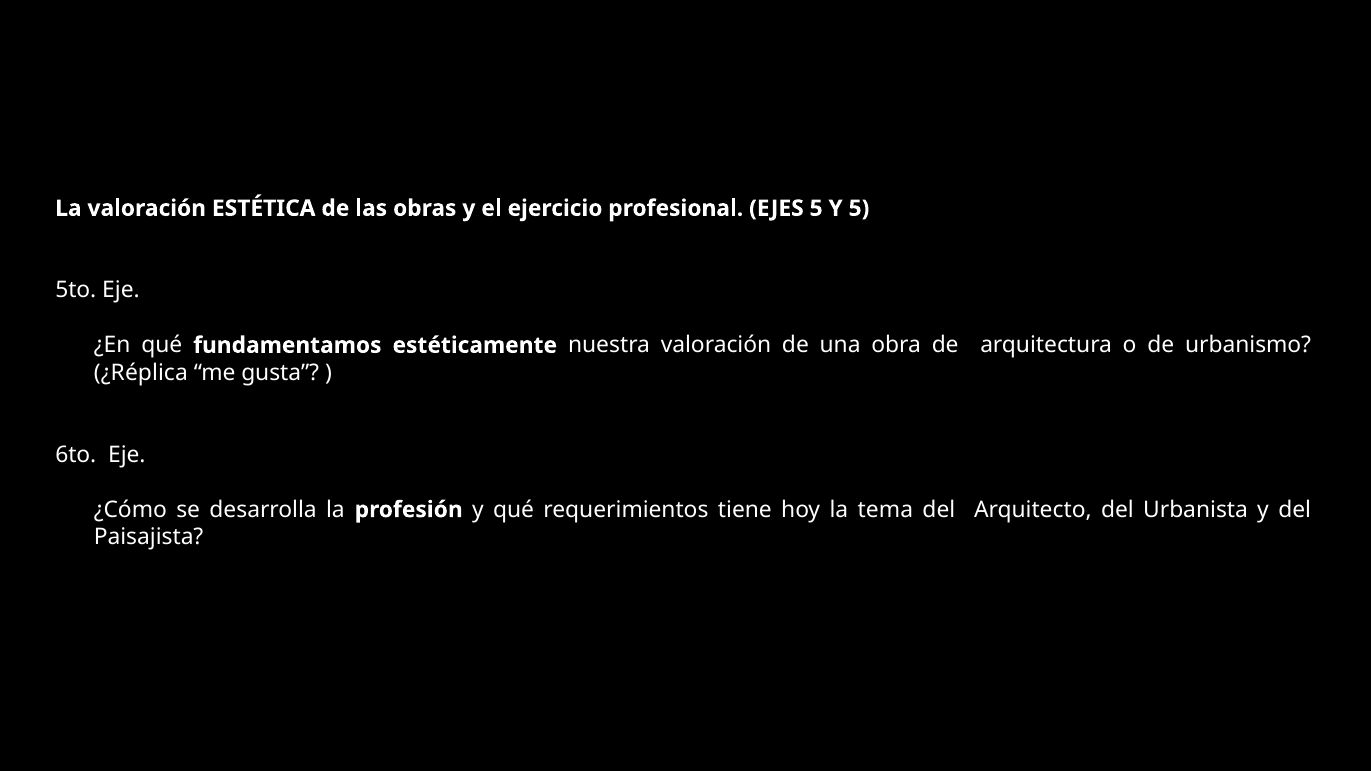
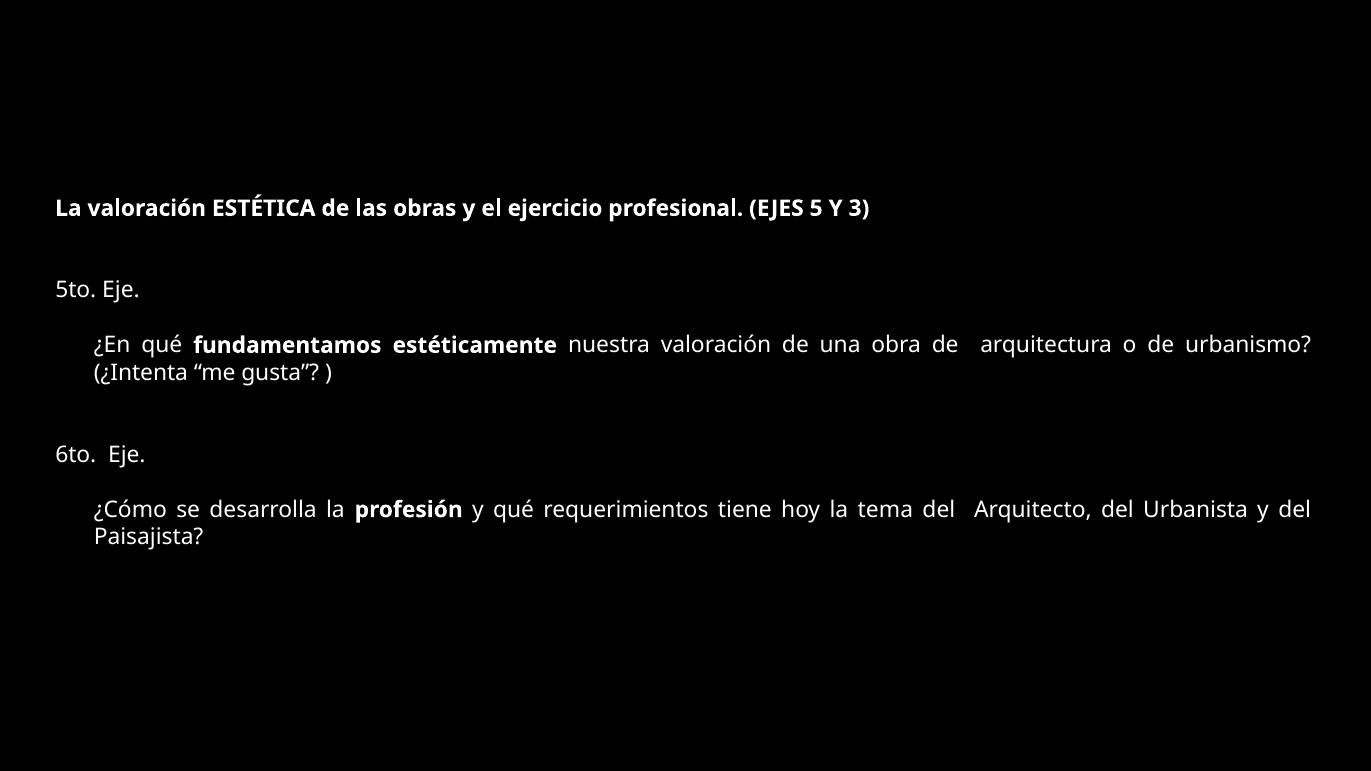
Y 5: 5 -> 3 (859, 208)
¿Réplica: ¿Réplica -> ¿Intenta (141, 373)
